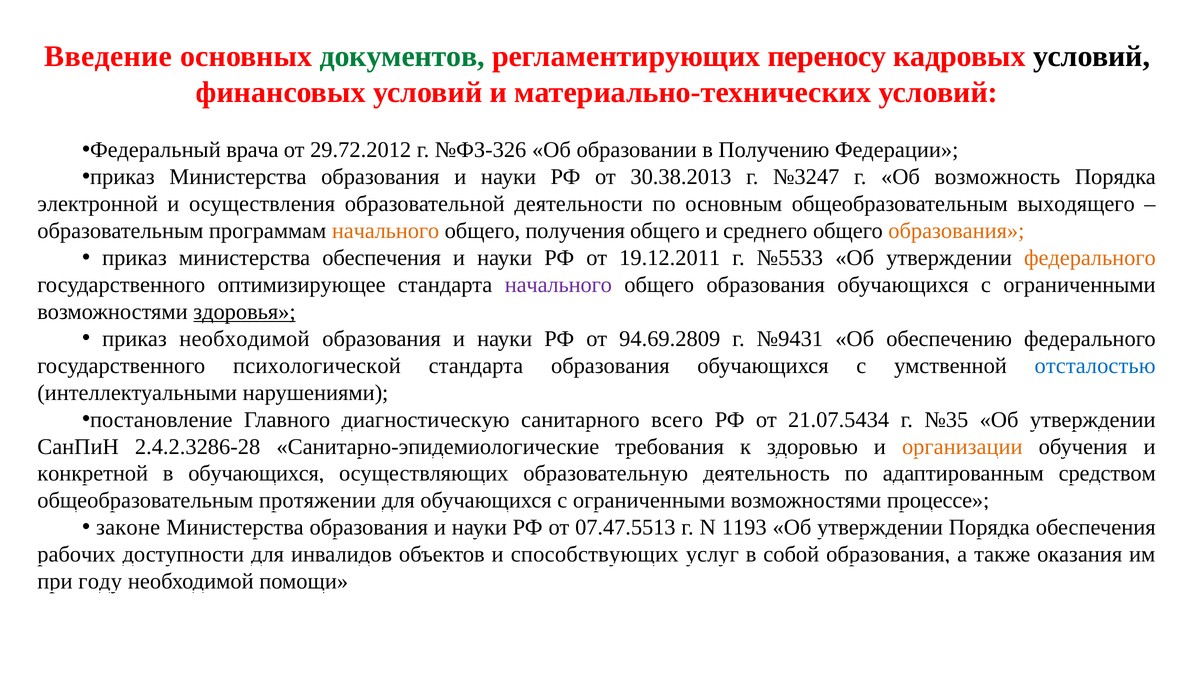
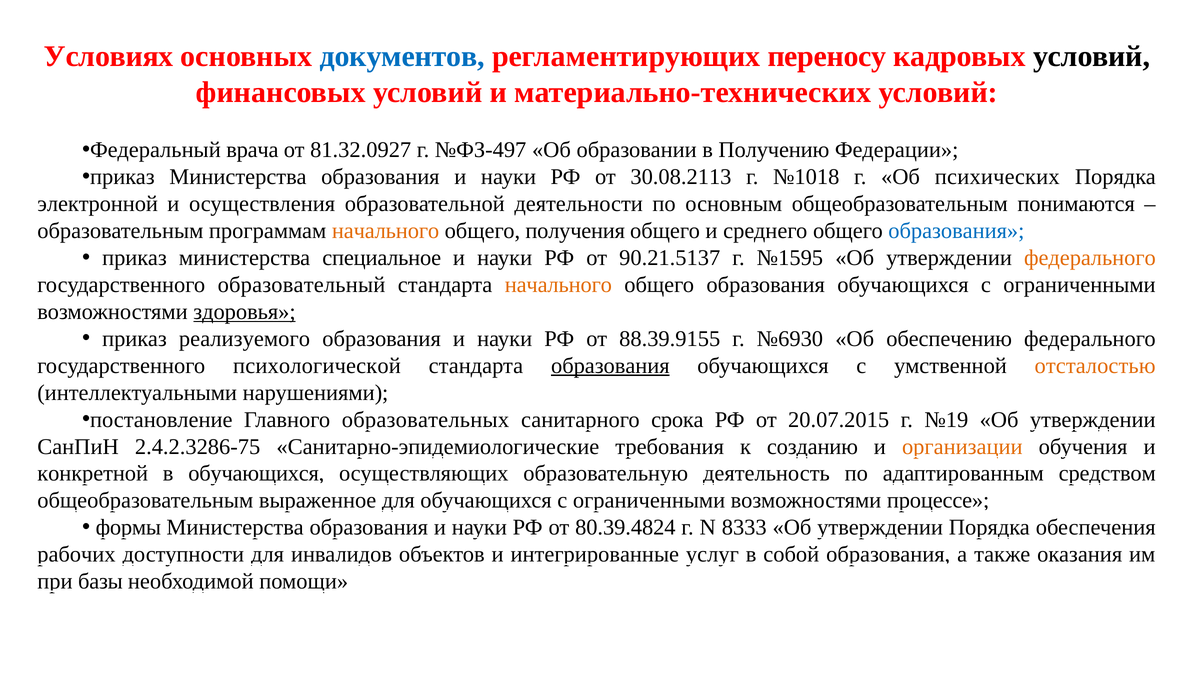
Введение: Введение -> Условиях (109, 56)
документов colour: green -> blue (402, 56)
29.72.2012: 29.72.2012 -> 81.32.0927 (361, 150)
№ФЗ-326: №ФЗ-326 -> №ФЗ-497 (481, 150)
30.38.2013: 30.38.2013 -> 30.08.2113 (681, 177)
№3247: №3247 -> №1018 (806, 177)
возможность: возможность -> психических (997, 177)
выходящего: выходящего -> понимаются (1076, 204)
образования colour: orange -> blue (956, 231)
министерства обеспечения: обеспечения -> специальное (382, 258)
19.12.2011: 19.12.2011 -> 90.21.5137 (670, 258)
№5533: №5533 -> №1595 (790, 258)
оптимизирующее: оптимизирующее -> образовательный (301, 285)
начального colour: purple -> orange (558, 285)
приказ необходимой: необходимой -> реализуемого (245, 339)
94.69.2809: 94.69.2809 -> 88.39.9155 (670, 339)
№9431: №9431 -> №6930 (790, 339)
образования underline: none -> present (610, 366)
отсталостью colour: blue -> orange (1095, 366)
диагностическую: диагностическую -> образовательных (425, 420)
всего: всего -> срока (677, 420)
21.07.5434: 21.07.5434 -> 20.07.2015 (839, 420)
№35: №35 -> №19 (946, 420)
2.4.2.3286-28: 2.4.2.3286-28 -> 2.4.2.3286-75 (198, 447)
здоровью: здоровью -> созданию (812, 447)
протяжении: протяжении -> выраженное (318, 501)
законе: законе -> формы (128, 528)
07.47.5513: 07.47.5513 -> 80.39.4824 (625, 528)
1193: 1193 -> 8333 (744, 528)
способствующих: способствующих -> интегрированные (595, 555)
году: году -> базы (100, 582)
